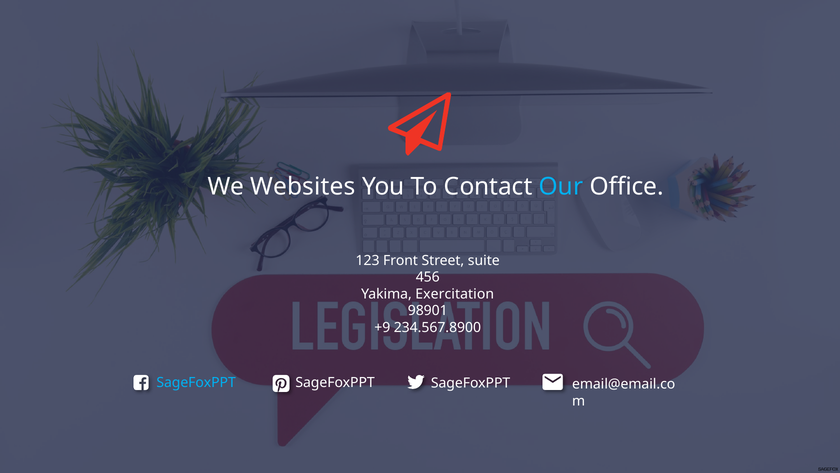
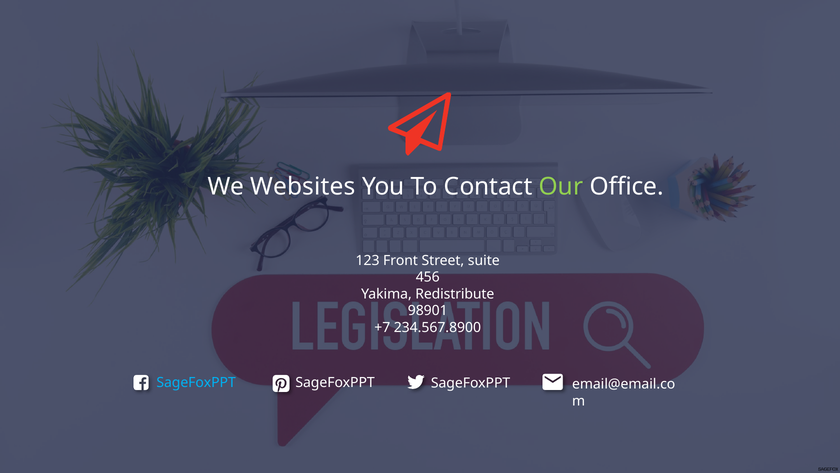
Our colour: light blue -> light green (561, 187)
Exercitation: Exercitation -> Redistribute (455, 294)
+9: +9 -> +7 (382, 327)
